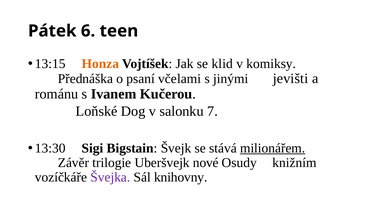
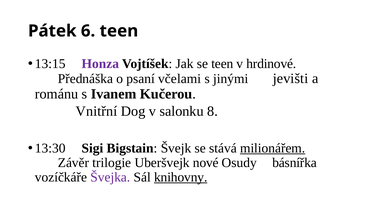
Honza colour: orange -> purple (100, 64)
se klid: klid -> teen (222, 64)
komiksy: komiksy -> hrdinové (271, 64)
Loňské: Loňské -> Vnitřní (97, 111)
7: 7 -> 8 (212, 111)
knižním: knižním -> básnířka (295, 163)
knihovny underline: none -> present (181, 177)
